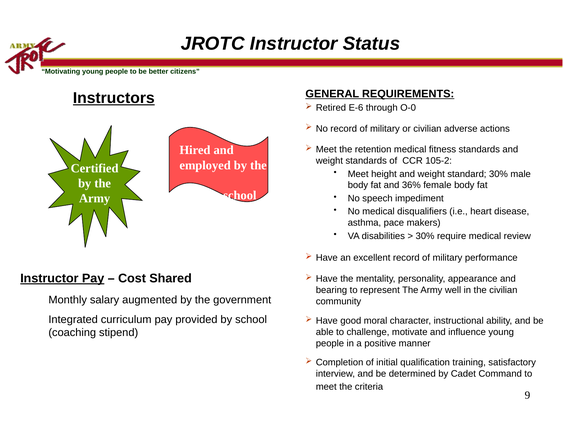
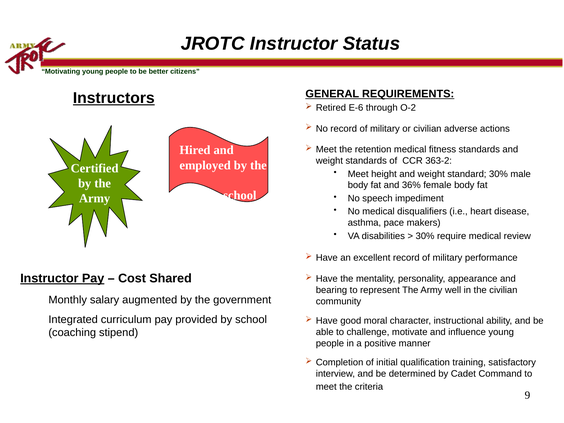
O-0: O-0 -> O-2 (408, 108)
105-2: 105-2 -> 363-2 (439, 161)
